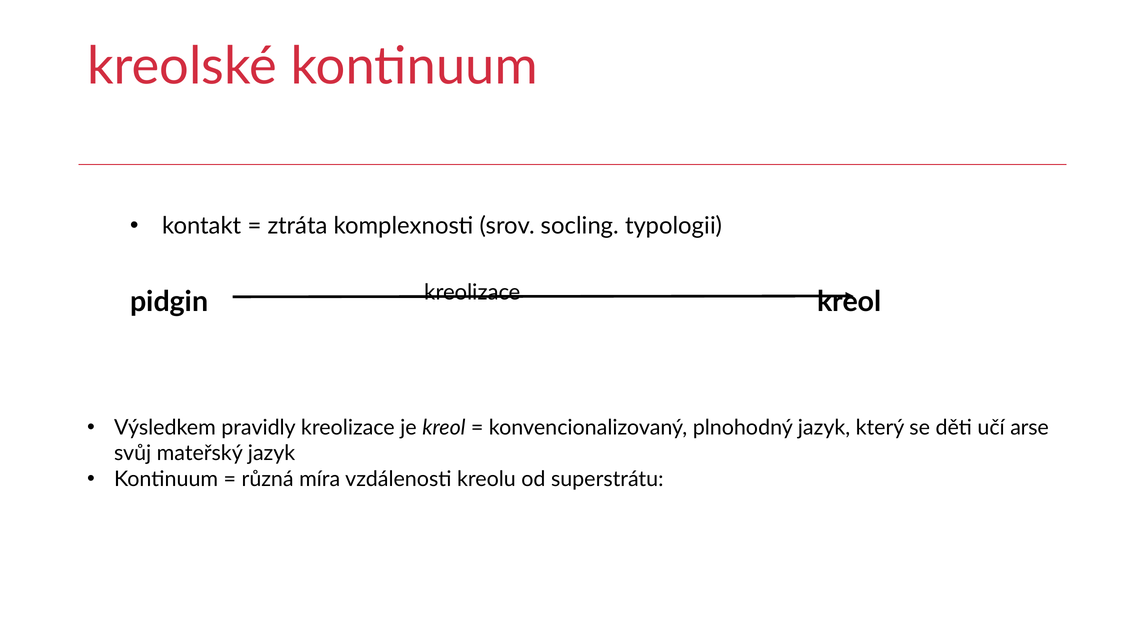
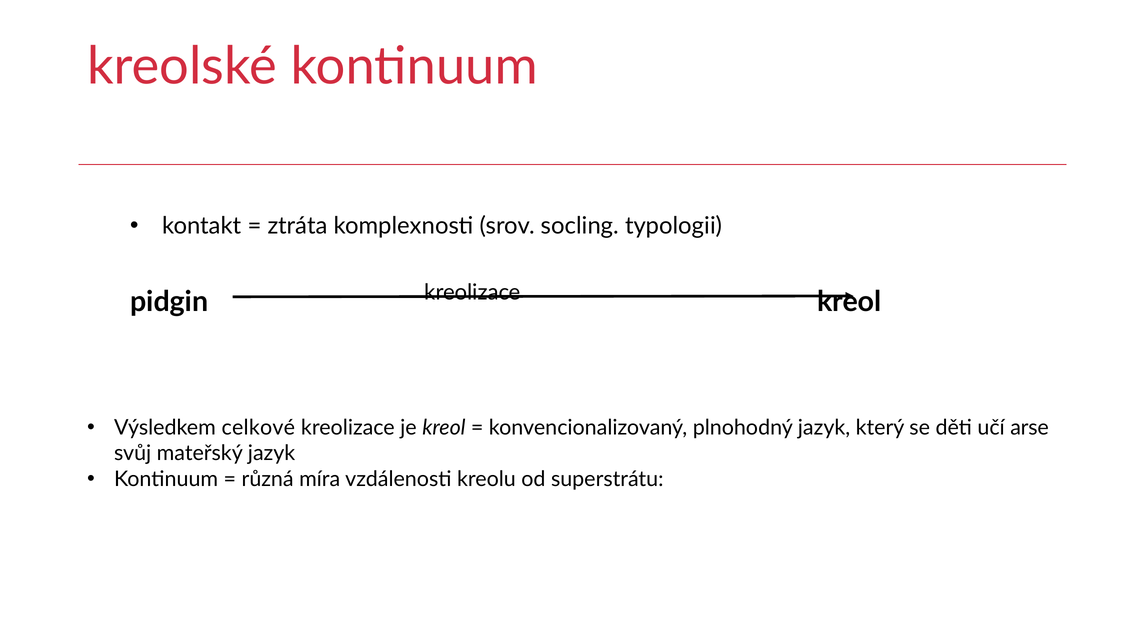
pravidly: pravidly -> celkové (258, 428)
